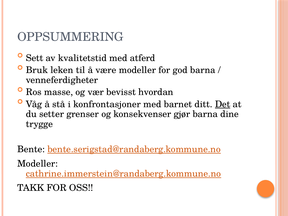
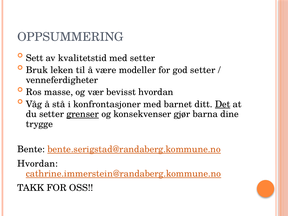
med atferd: atferd -> setter (142, 58)
god barna: barna -> setter (203, 70)
grenser underline: none -> present (83, 114)
Modeller: Modeller -> Hvordan (38, 164)
